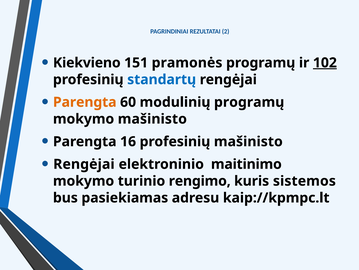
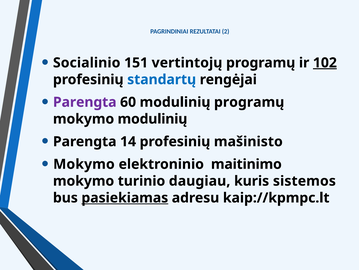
Kiekvieno: Kiekvieno -> Socialinio (87, 63)
pramonės: pramonės -> vertintojų (187, 63)
Parengta colour: orange -> purple (85, 102)
mokymo mašinisto: mašinisto -> modulinių (152, 119)
16: 16 -> 14 (128, 141)
Rengėjai: Rengėjai -> Mokymo (84, 164)
rengimo: rengimo -> daugiau (200, 181)
pasiekiamas underline: none -> present (125, 197)
